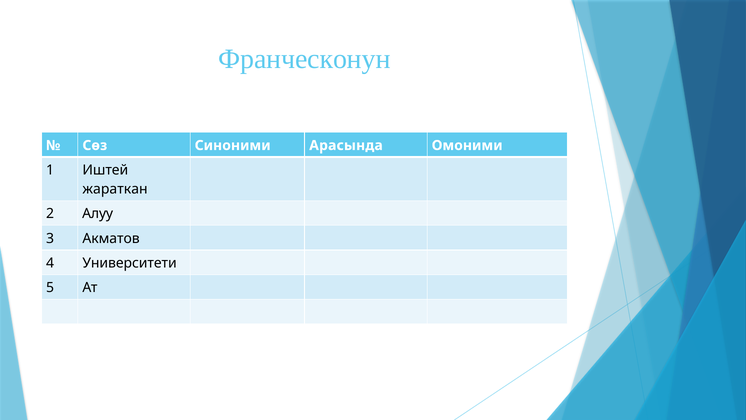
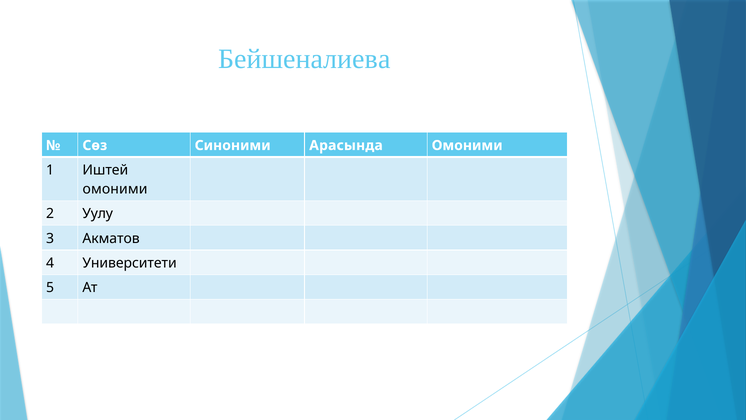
Франческонун: Франческонун -> Бейшеналиева (304, 59)
жараткан: жараткан -> омоними (115, 189)
Алуу: Алуу -> Уулу (98, 214)
